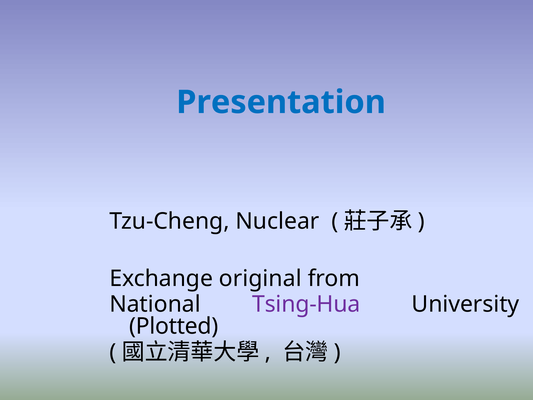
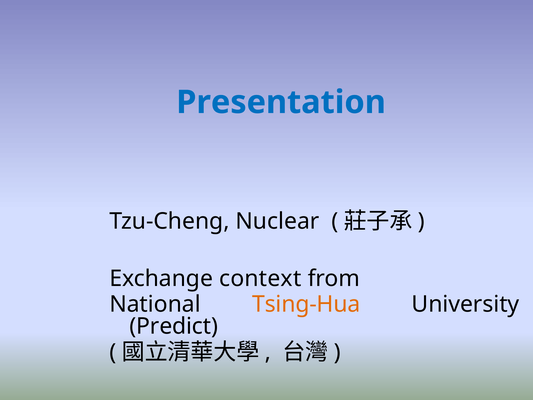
original: original -> context (260, 278)
Tsing-Hua colour: purple -> orange (306, 304)
Plotted: Plotted -> Predict (174, 326)
